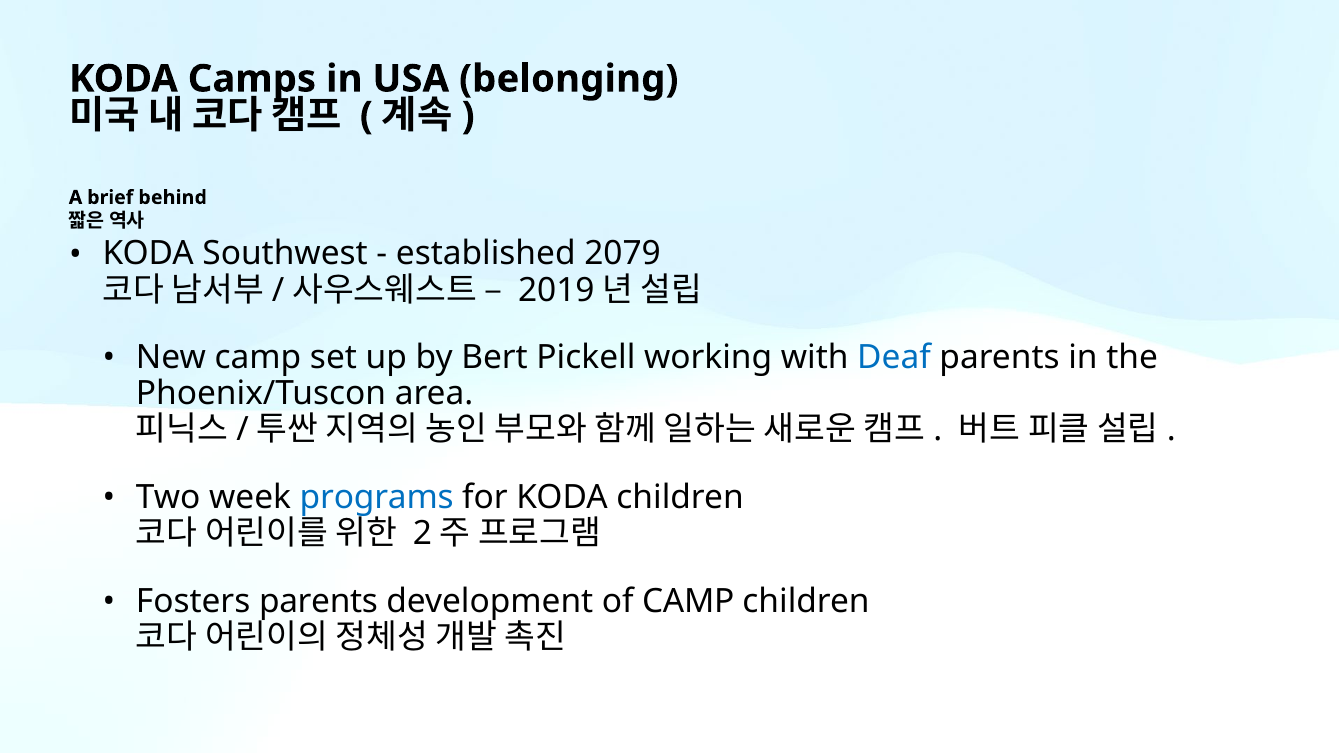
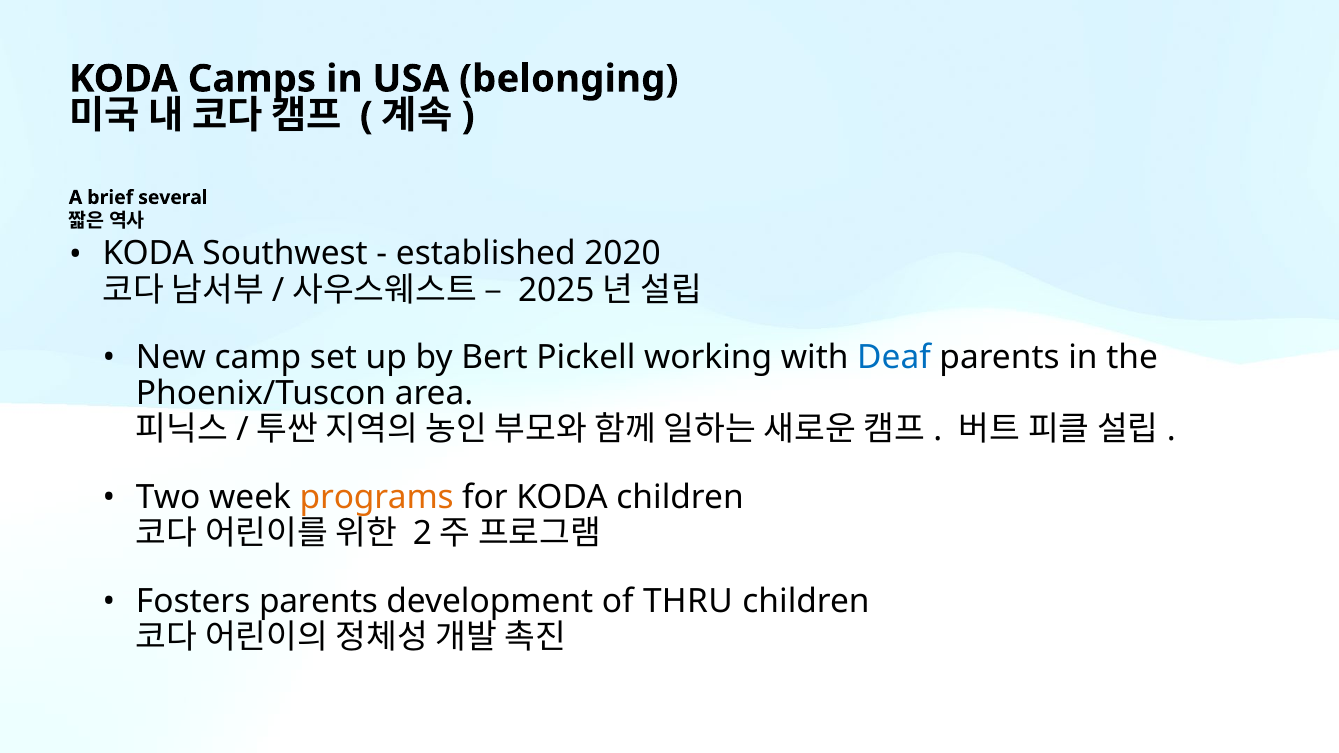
behind: behind -> several (173, 198)
2079: 2079 -> 2020 (623, 254)
2019: 2019 -> 2025 (556, 290)
programs colour: blue -> orange (377, 498)
of CAMP: CAMP -> THRU (688, 601)
